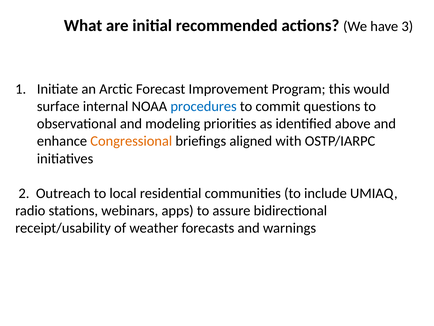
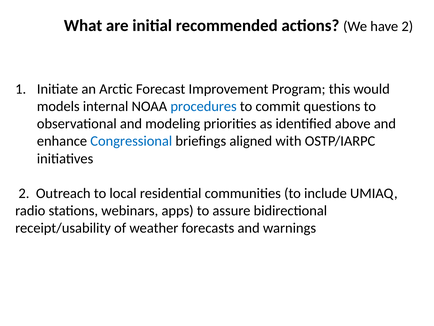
have 3: 3 -> 2 (407, 26)
surface: surface -> models (58, 106)
Congressional colour: orange -> blue (131, 141)
